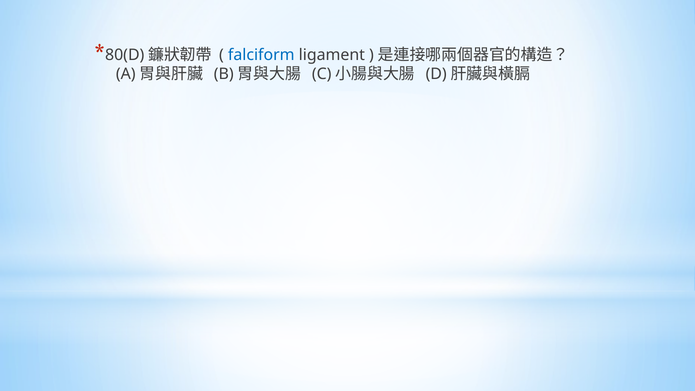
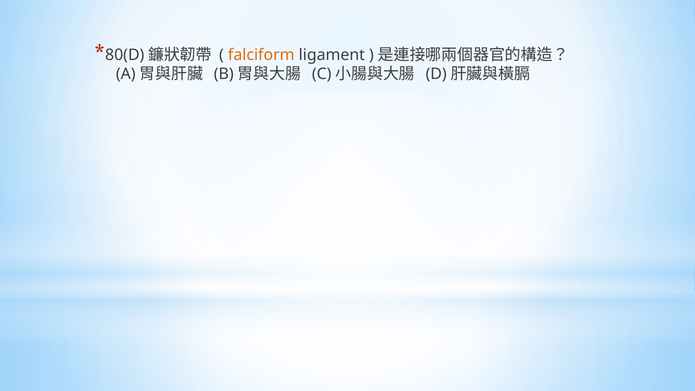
falciform colour: blue -> orange (261, 55)
